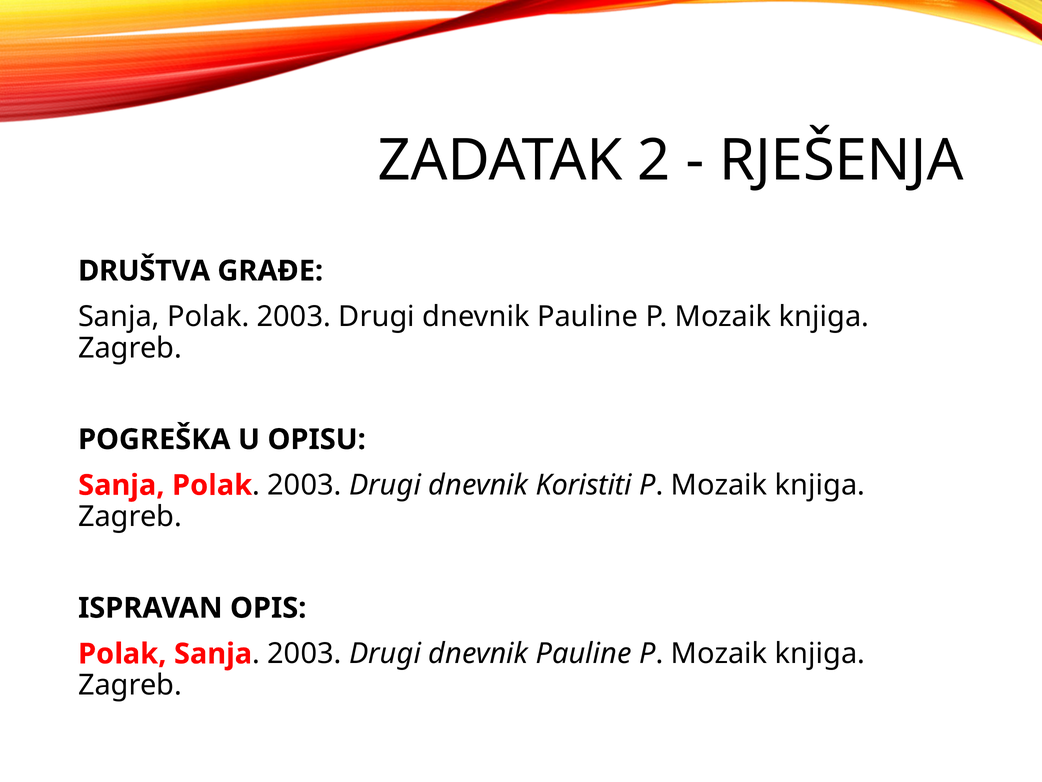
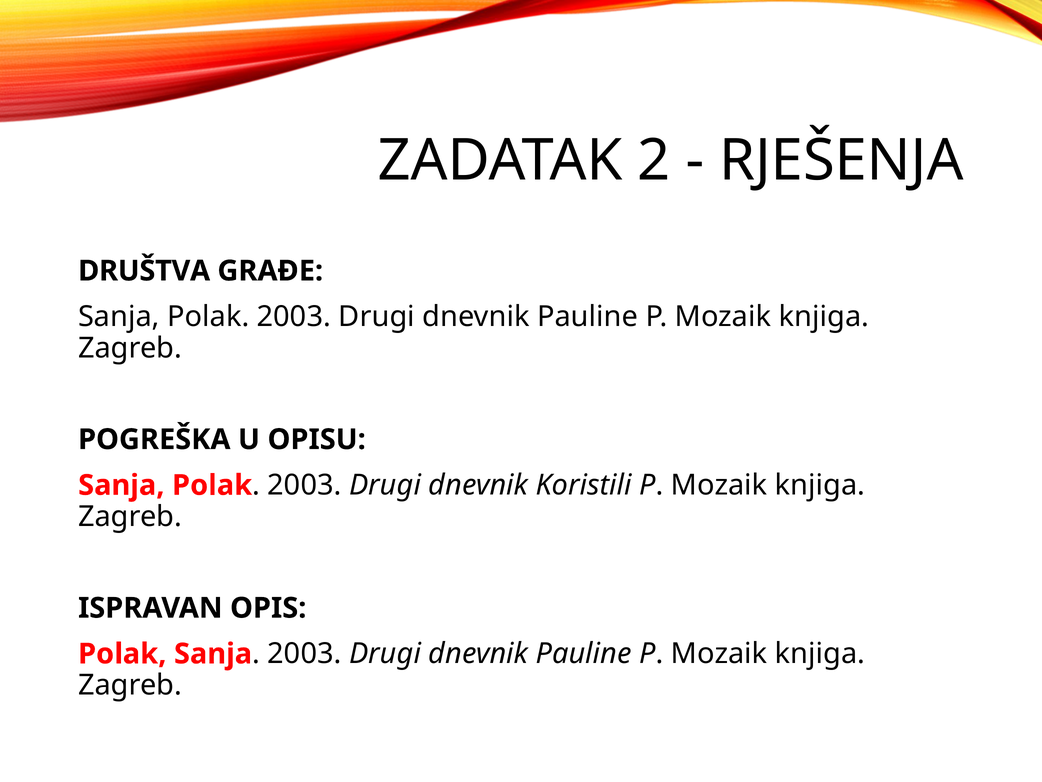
Koristiti: Koristiti -> Koristili (584, 485)
